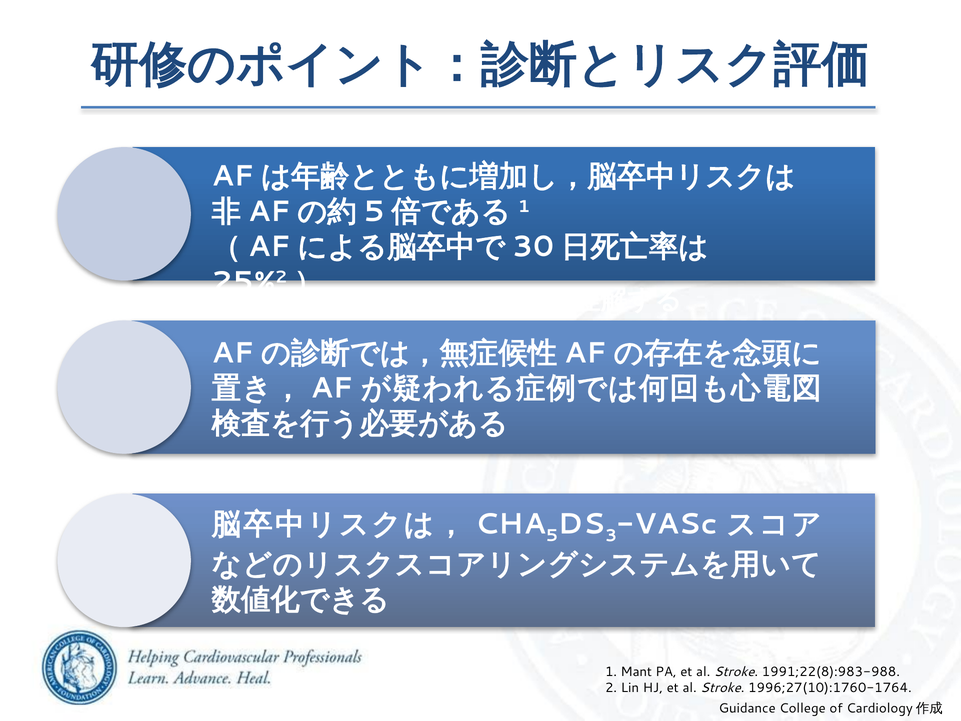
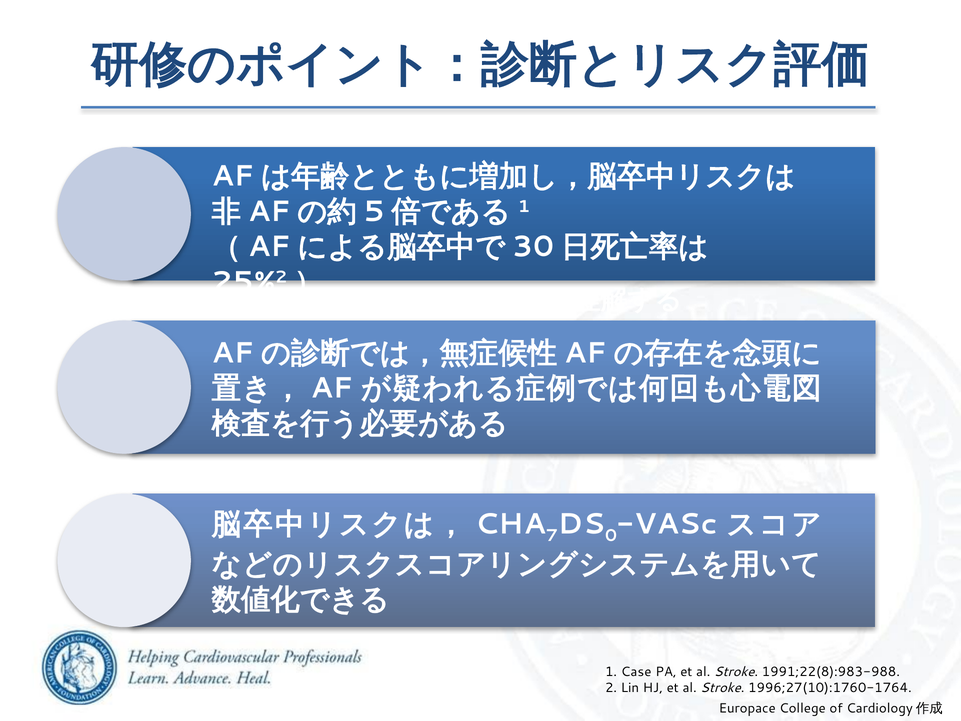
5: 5 -> 7 (552, 535)
3: 3 -> 0 (611, 535)
Mant: Mant -> Case (636, 671)
Guidance: Guidance -> Europace (747, 708)
